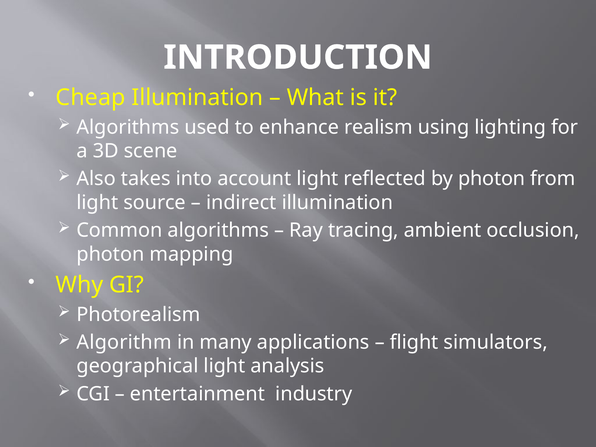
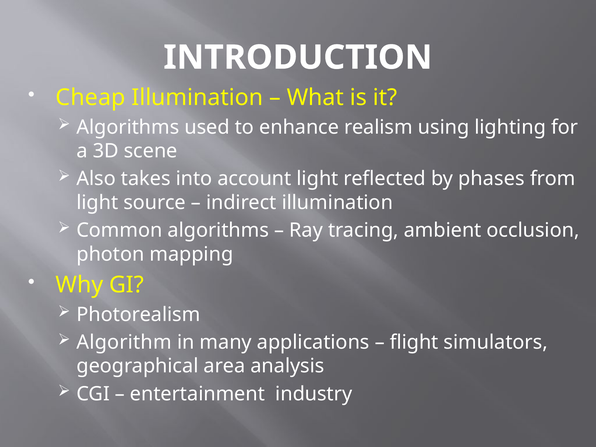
by photon: photon -> phases (491, 179)
geographical light: light -> area (224, 366)
